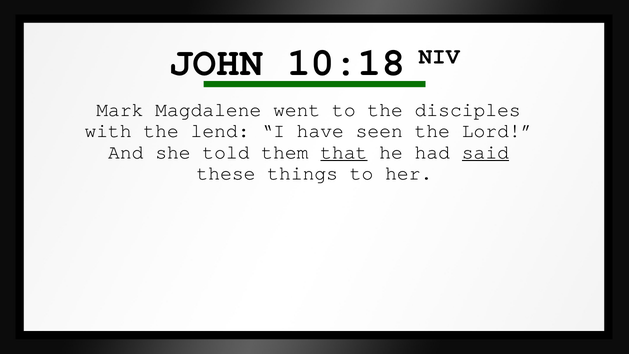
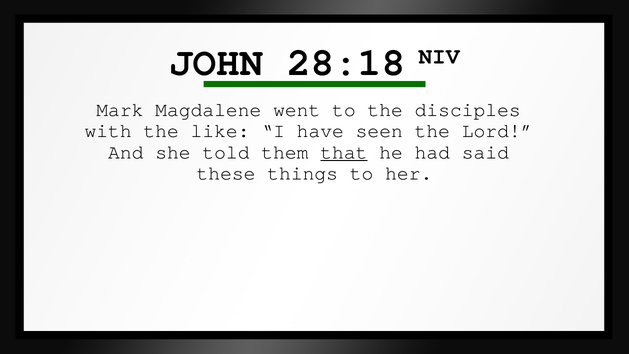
10:18: 10:18 -> 28:18 (346, 62)
lend: lend -> like (220, 131)
said underline: present -> none (485, 152)
